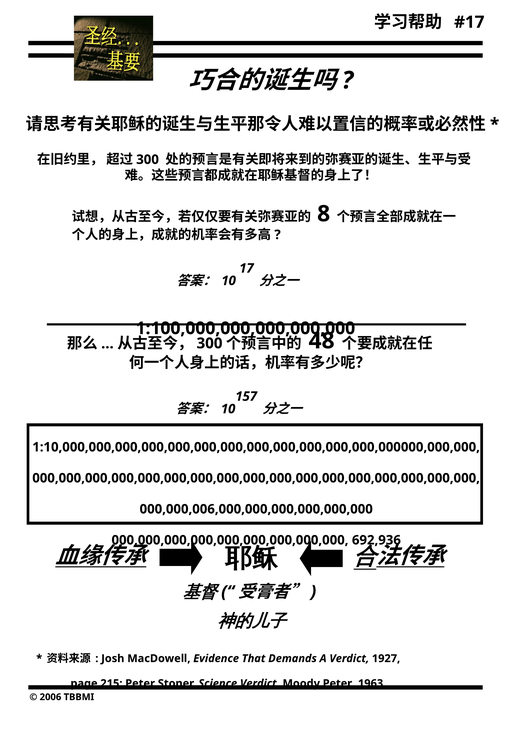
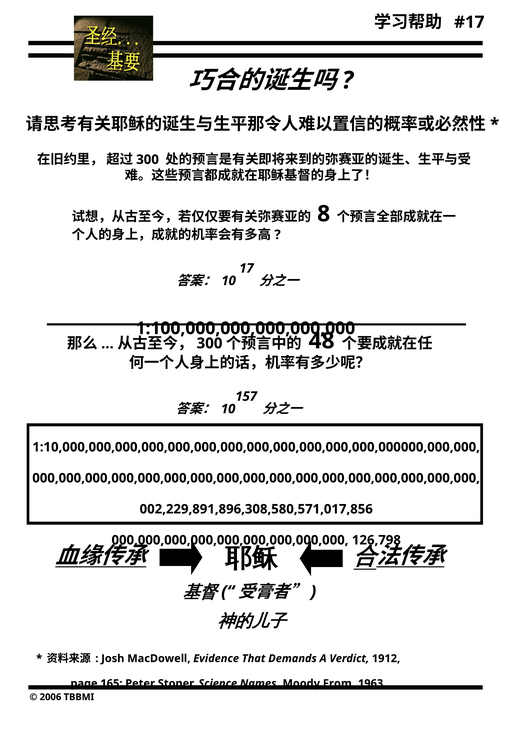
000,000,006,000,000,000,000,000,000: 000,000,006,000,000,000,000,000,000 -> 002,229,891,896,308,580,571,017,856 (256, 509)
692,936: 692,936 -> 126,798 (376, 540)
1927: 1927 -> 1912 (386, 659)
215: 215 -> 165 (111, 684)
Science Verdict: Verdict -> Names (260, 684)
Moody Peter: Peter -> From (339, 684)
